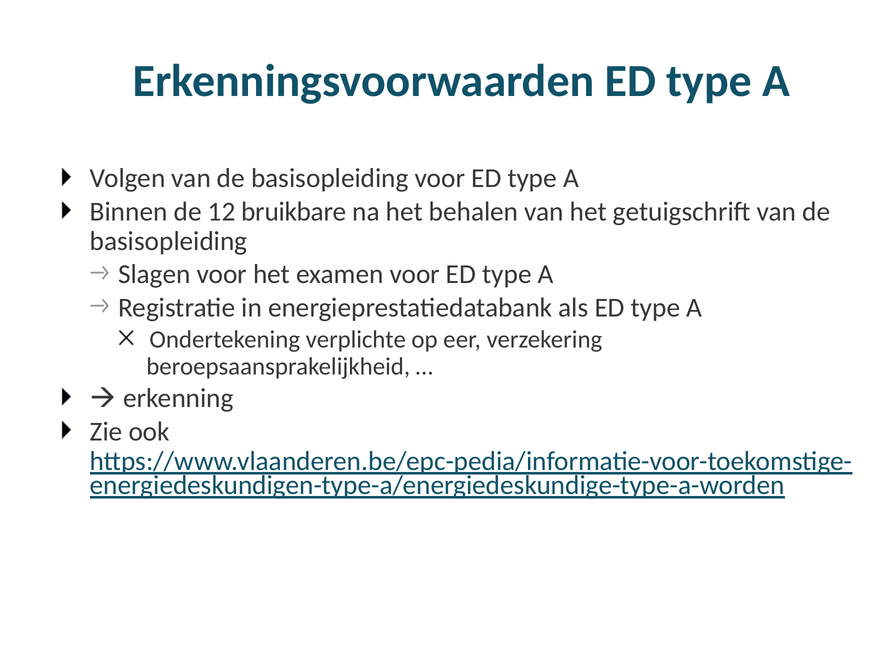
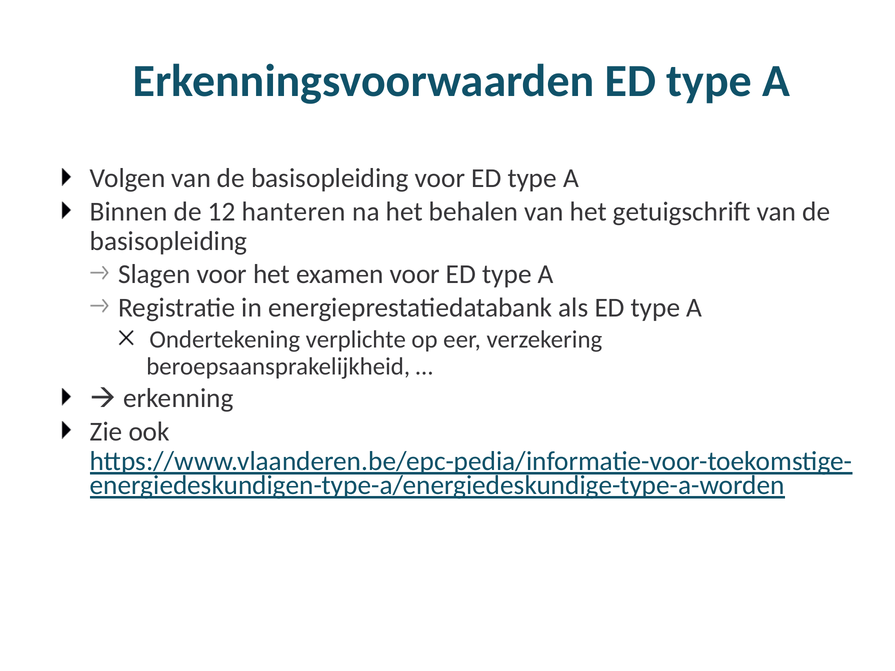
bruikbare: bruikbare -> hanteren (294, 212)
